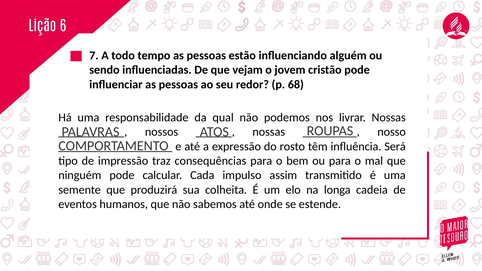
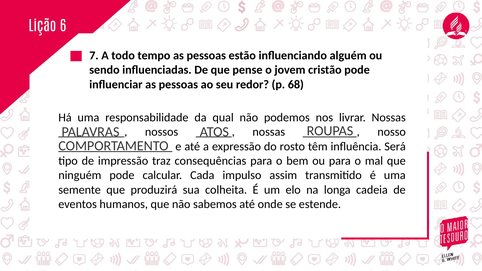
vejam: vejam -> pense (247, 70)
